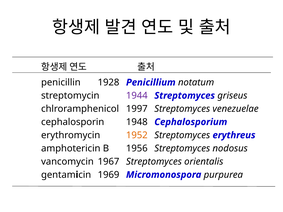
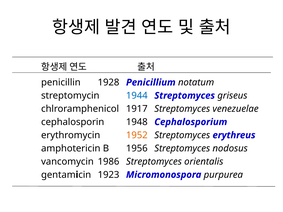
1944 colour: purple -> blue (137, 96)
1997: 1997 -> 1917 (137, 109)
1967: 1967 -> 1986 (109, 162)
1969: 1969 -> 1923 (109, 175)
